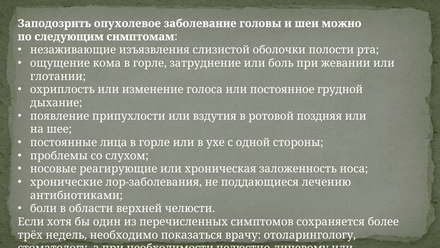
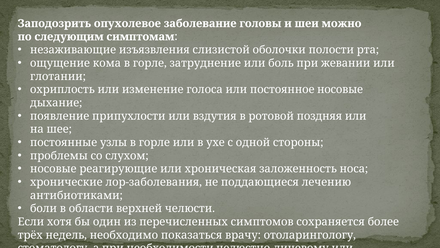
постоянное грудной: грудной -> носовые (340, 89)
лица: лица -> узлы (114, 142)
